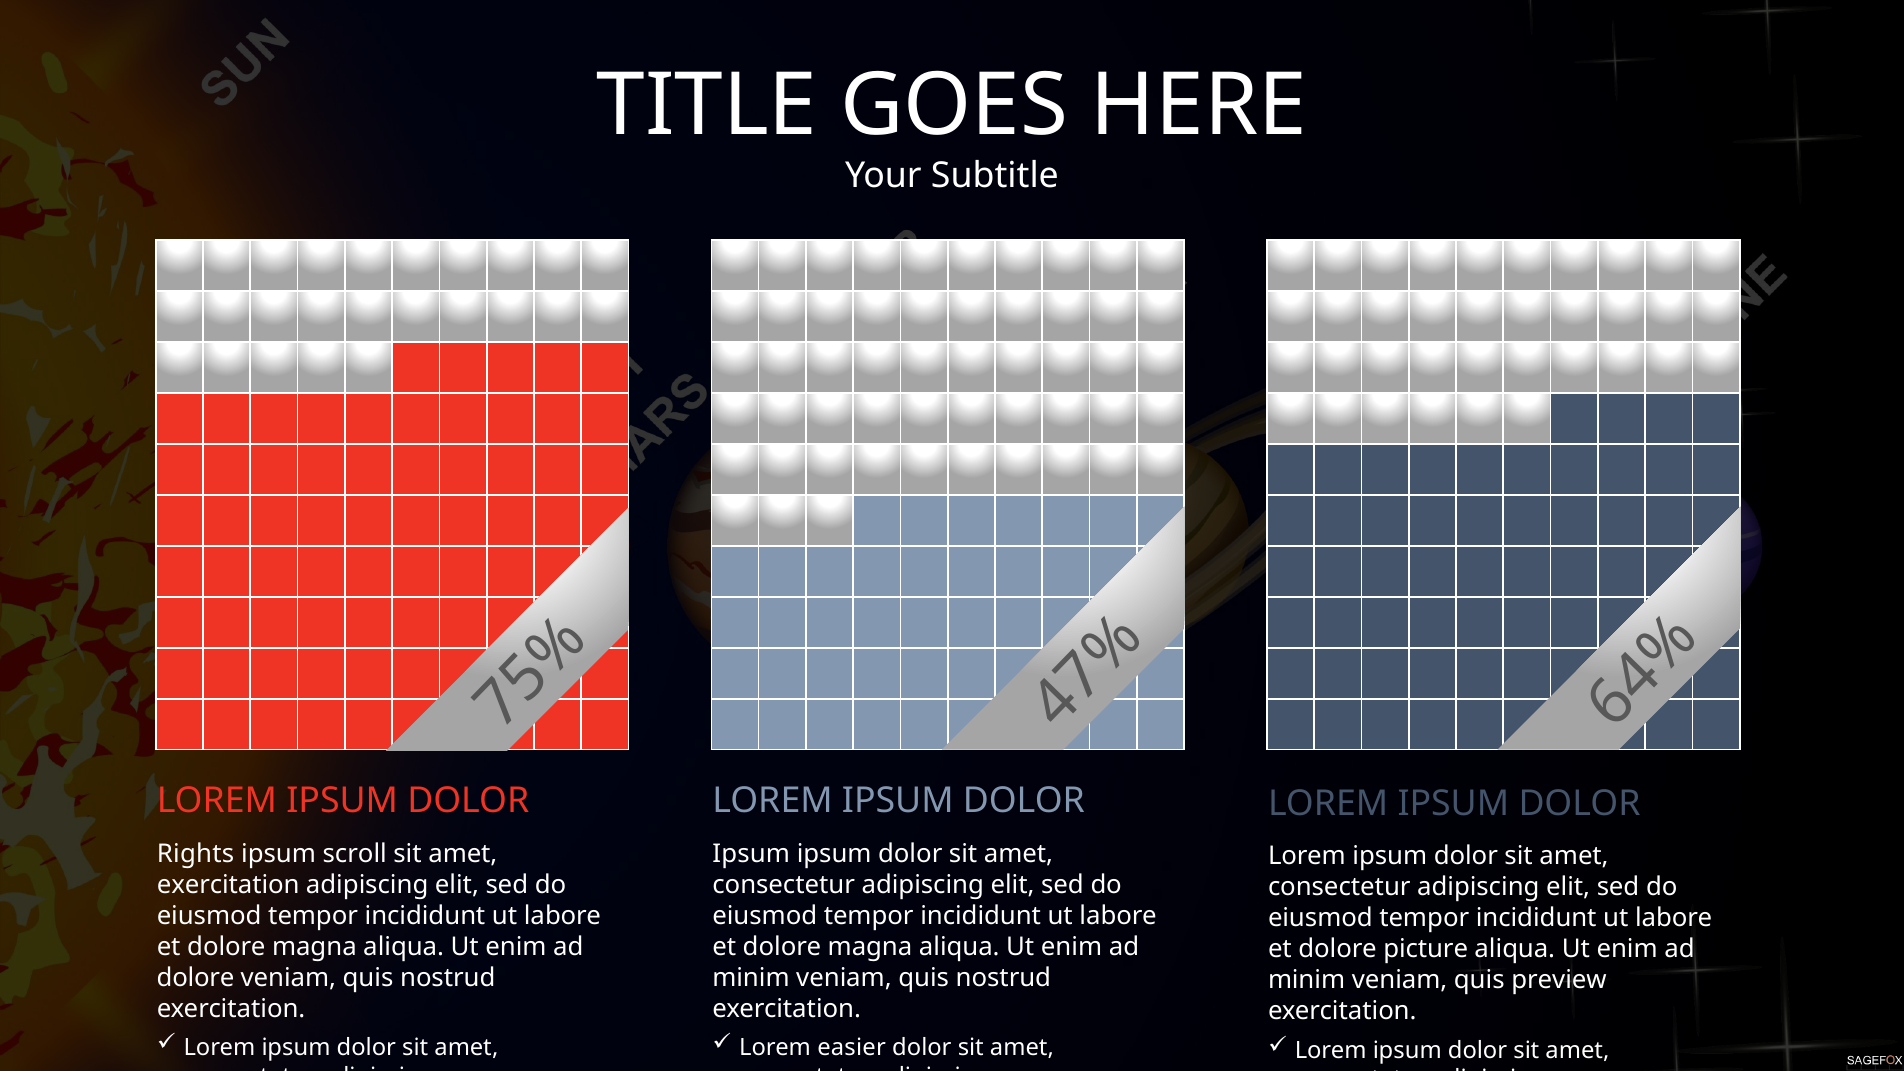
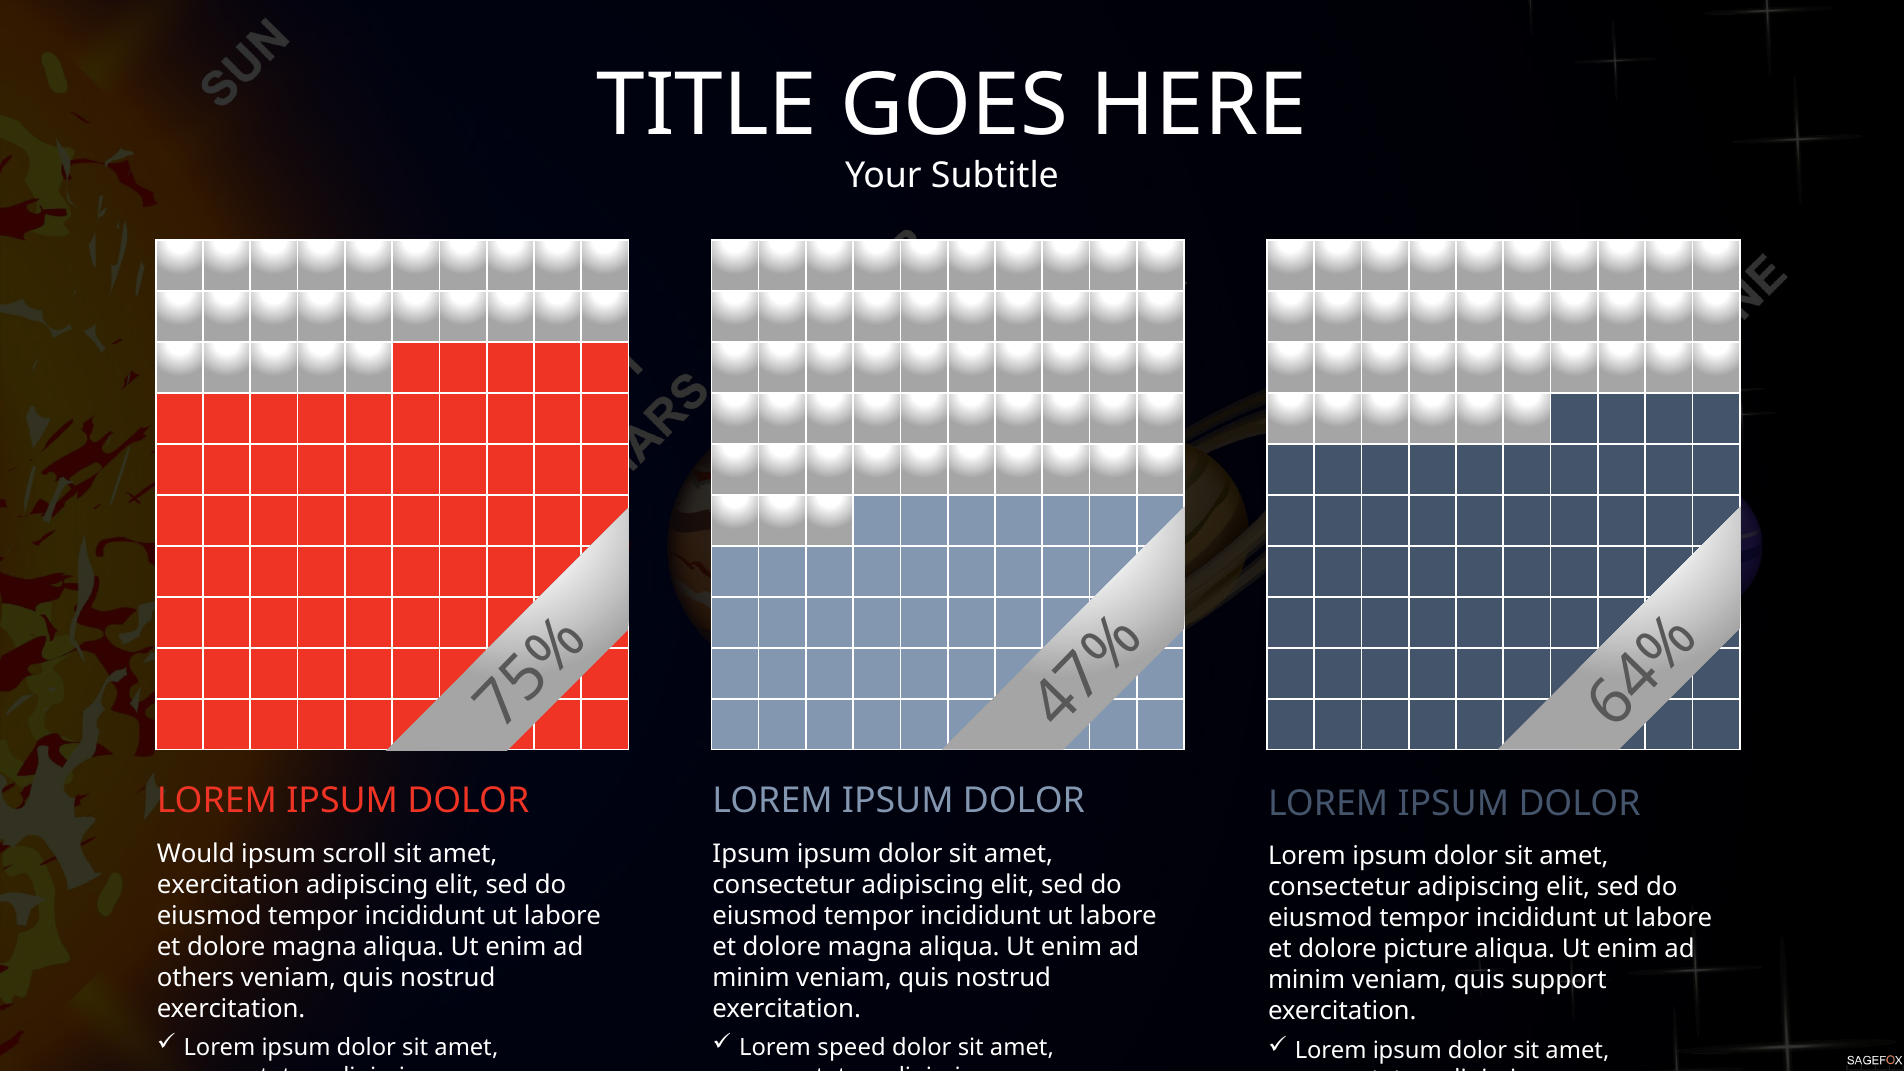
Rights: Rights -> Would (196, 854)
dolore: dolore -> others (196, 978)
preview: preview -> support (1559, 980)
easier: easier -> speed (852, 1048)
